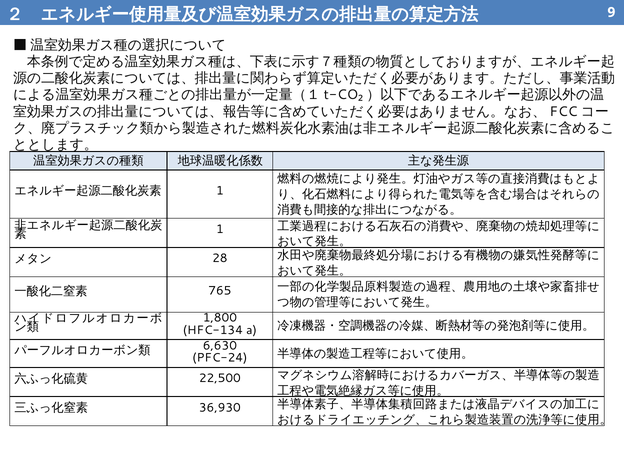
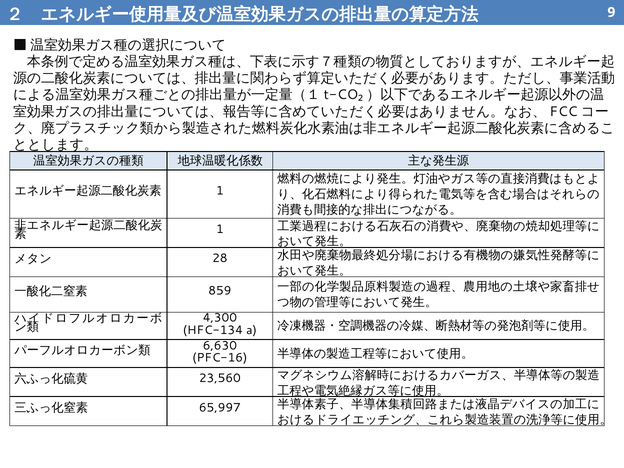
765: 765 -> 859 (220, 291)
1,800: 1,800 -> 4,300 (220, 318)
PFC-24: PFC-24 -> PFC-16 (220, 358)
22,500: 22,500 -> 23,560 (220, 378)
36,930: 36,930 -> 65,997 (220, 408)
